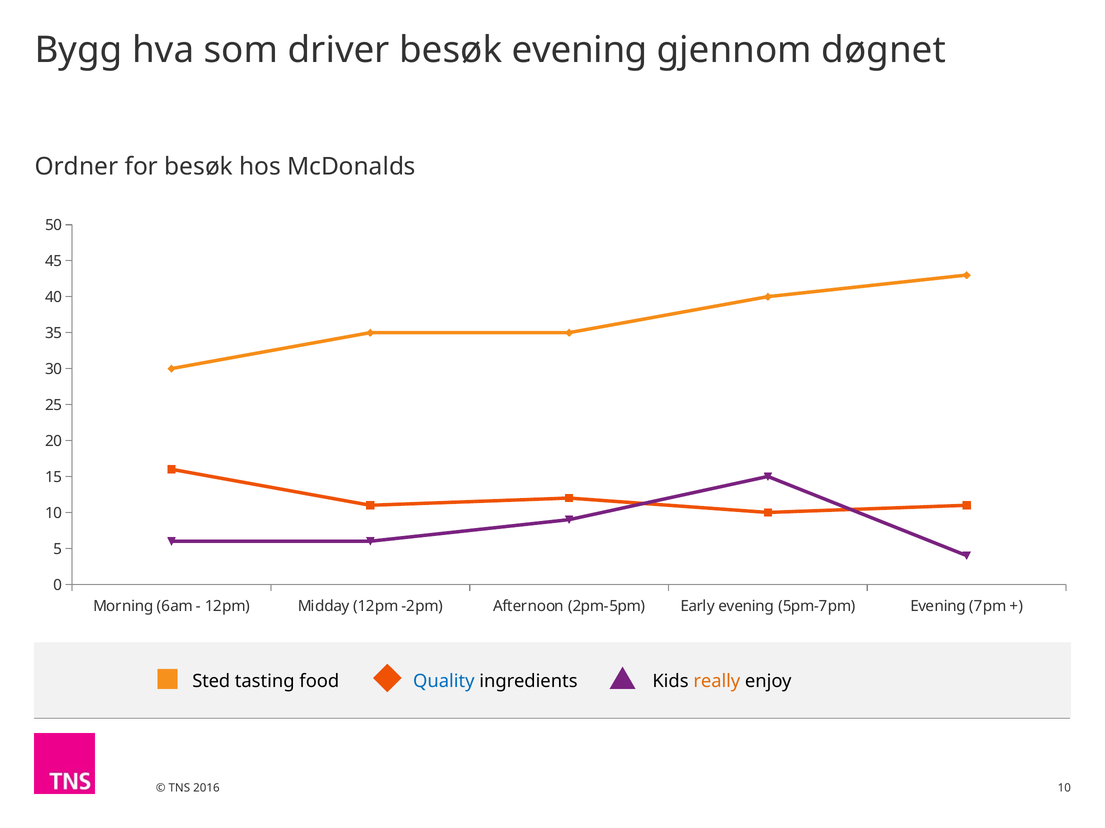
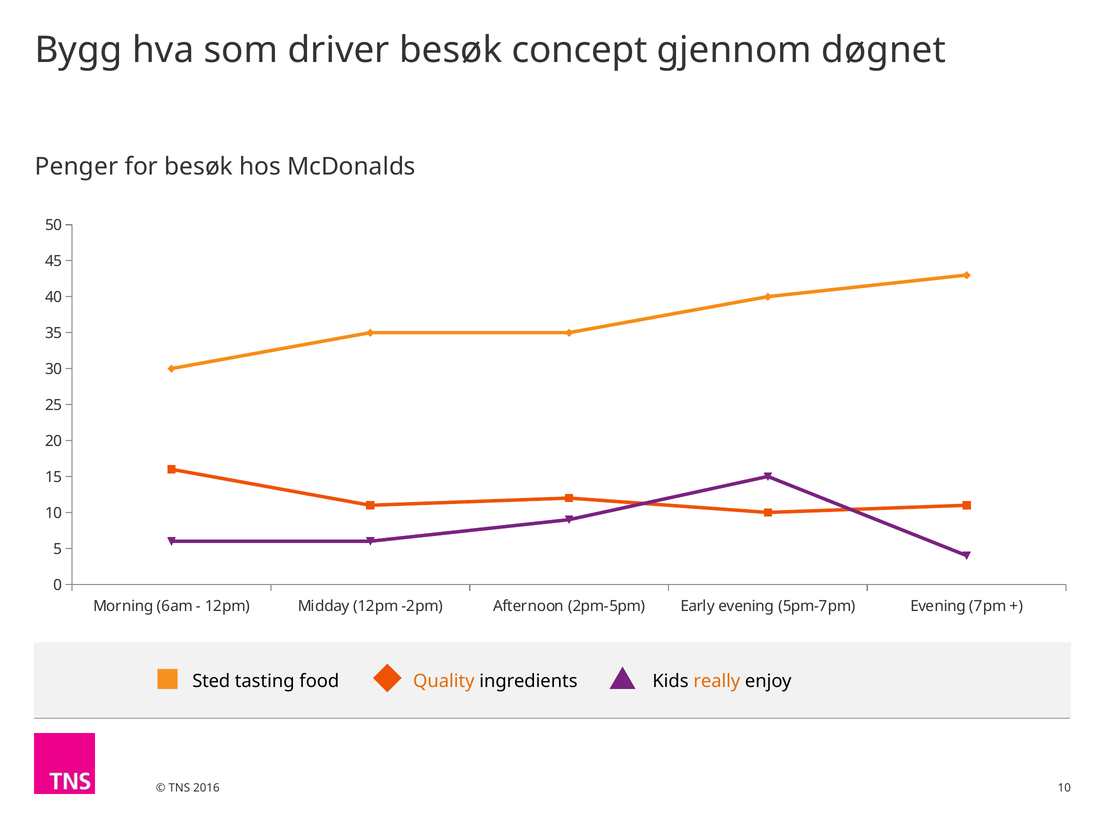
besøk evening: evening -> concept (580, 50)
Ordner: Ordner -> Penger (76, 167)
Quality colour: blue -> orange (444, 682)
